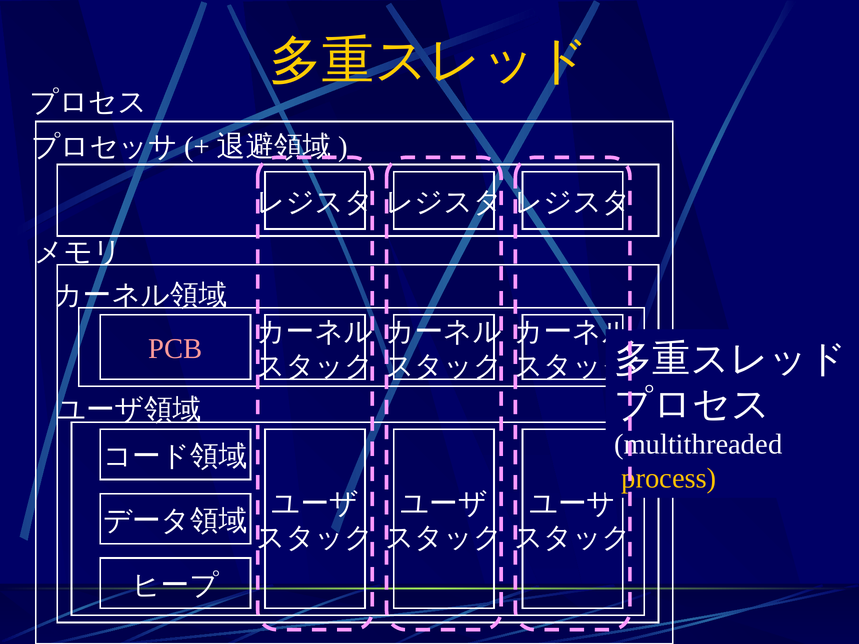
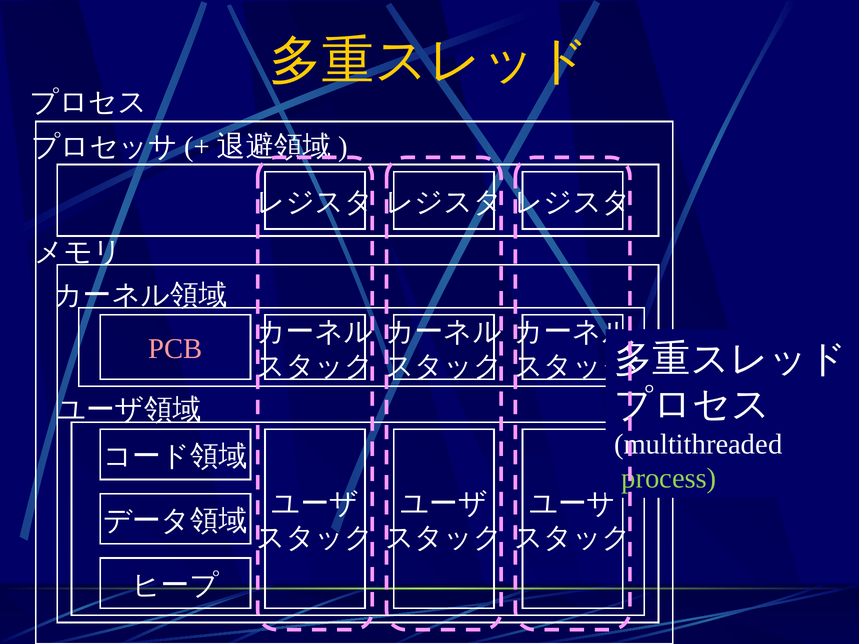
process colour: yellow -> light green (669, 479)
